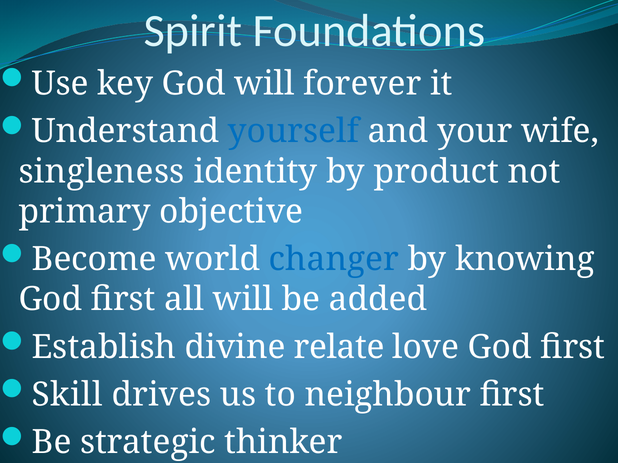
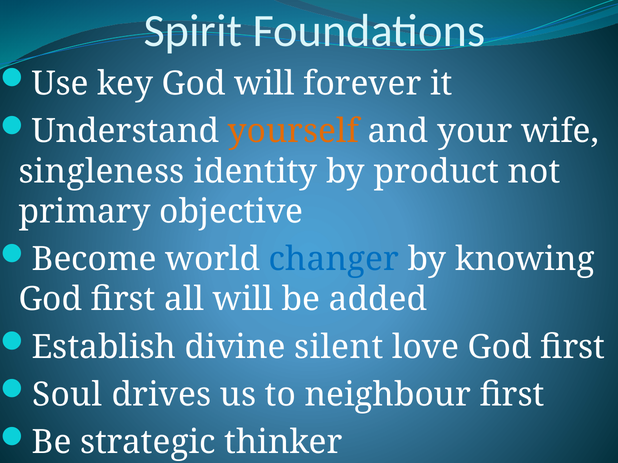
yourself colour: blue -> orange (293, 132)
relate: relate -> silent (339, 347)
Skill: Skill -> Soul (67, 395)
